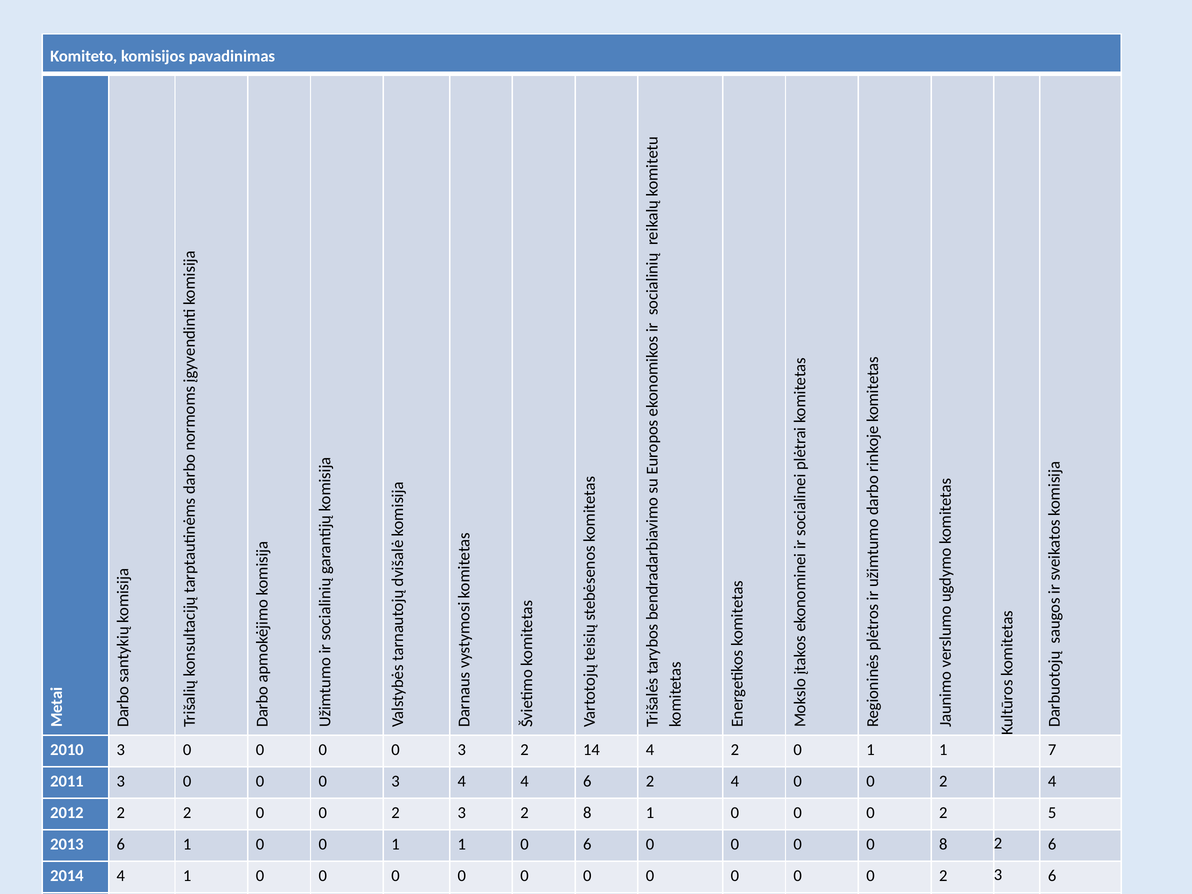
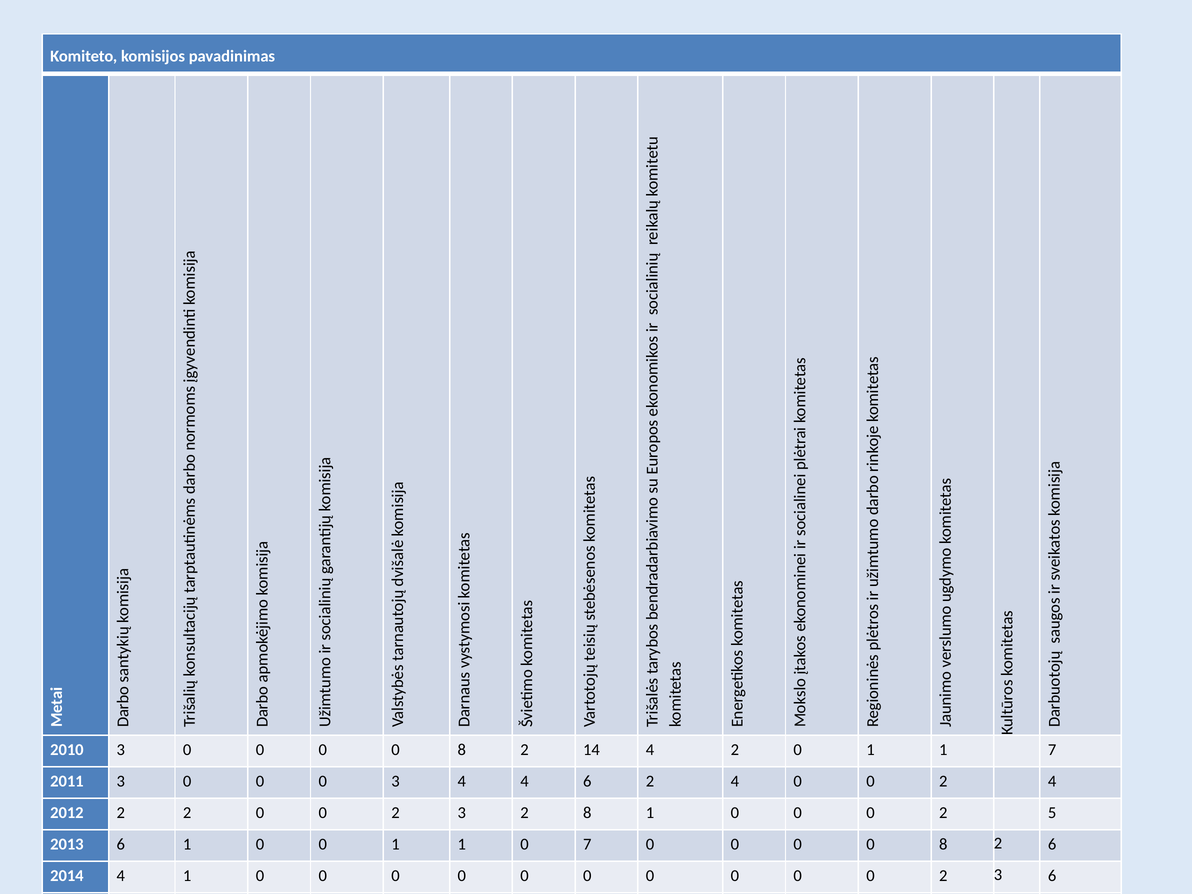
3: 3 -> 8 (462, 750)
1 0 6: 6 -> 7 (587, 844)
